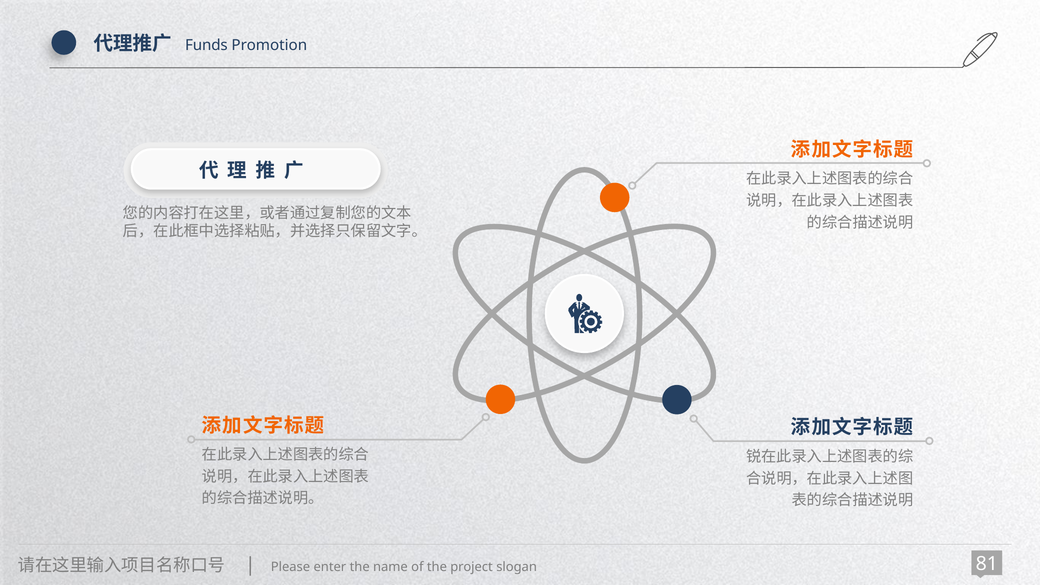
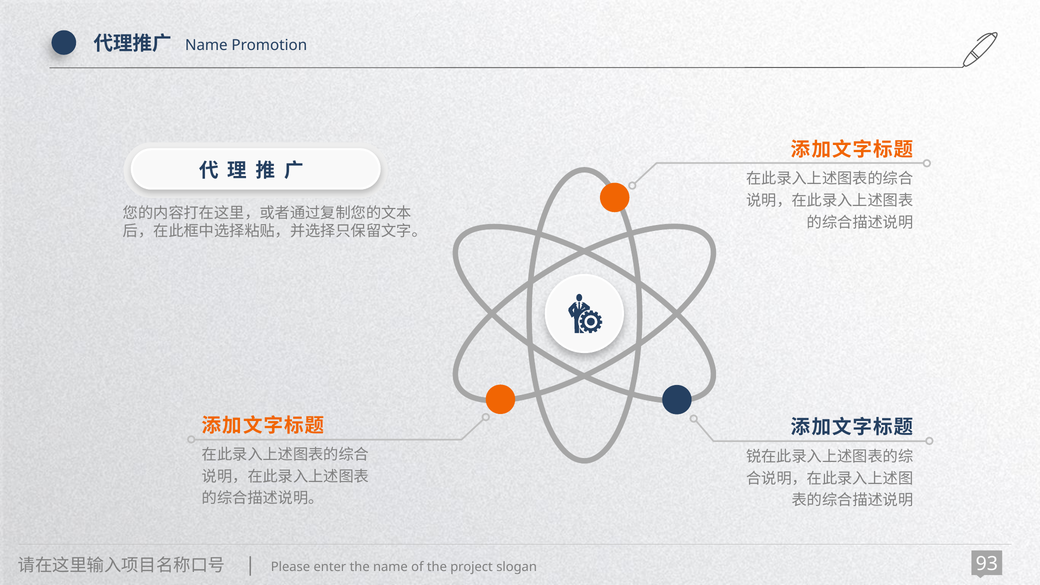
Funds: Funds -> Name (206, 45)
81: 81 -> 93 (987, 564)
